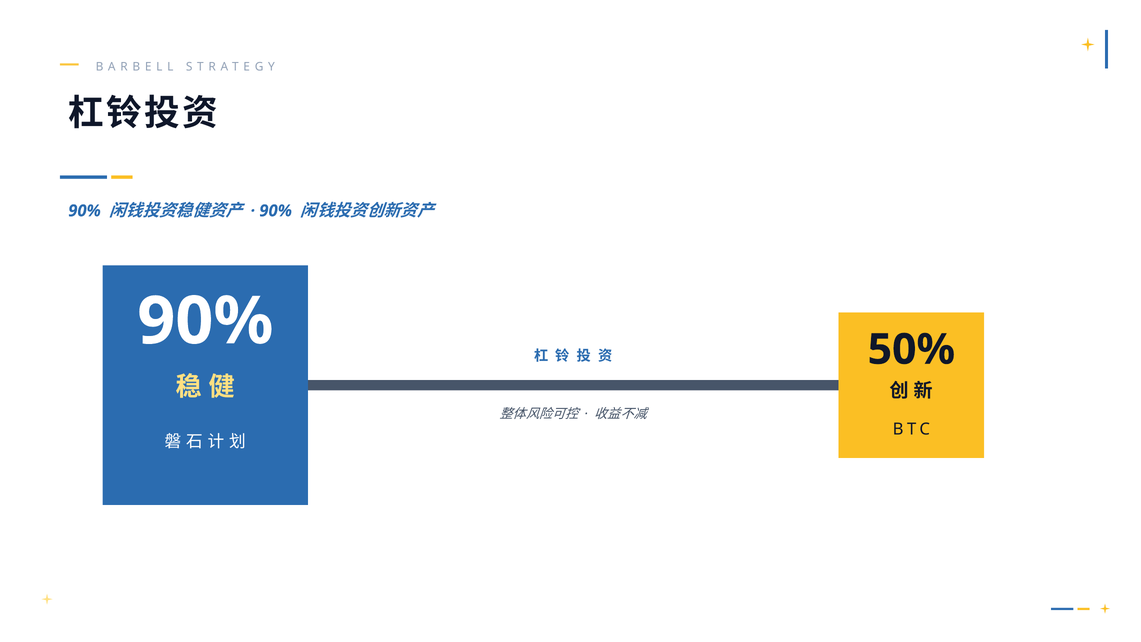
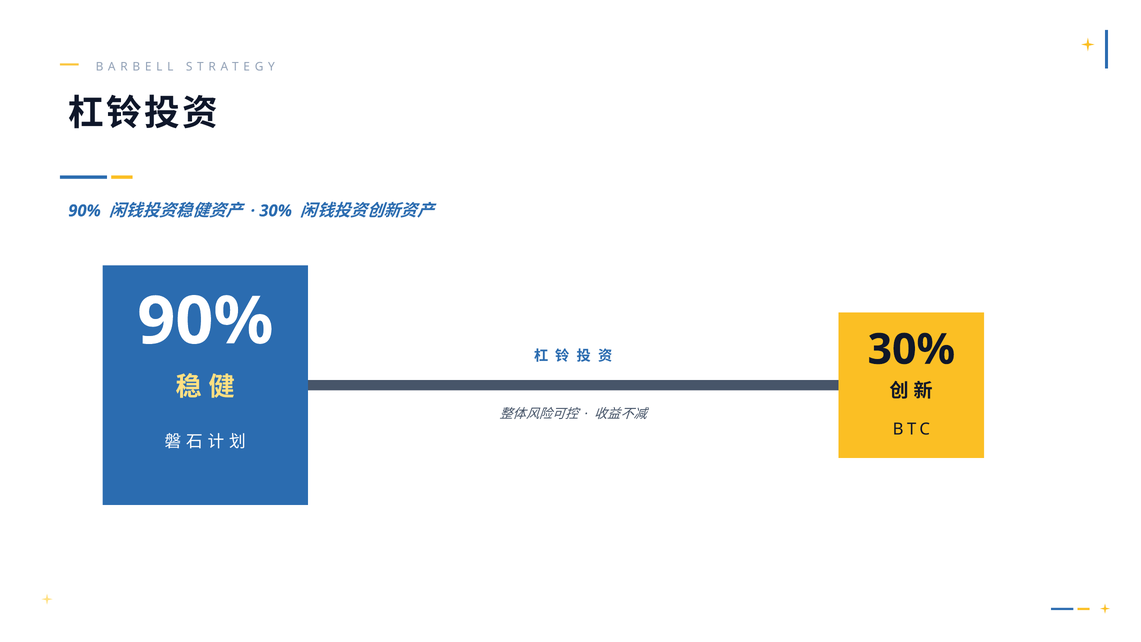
90%: 90% -> 30% (276, 211)
50%: 50% -> 30% (911, 350)
